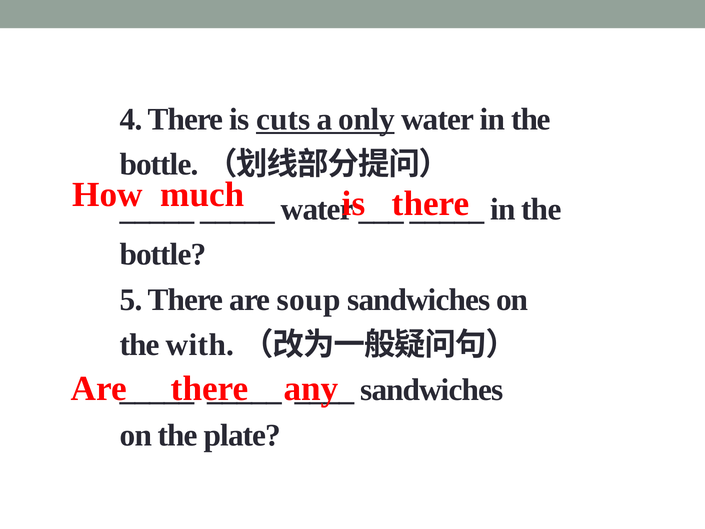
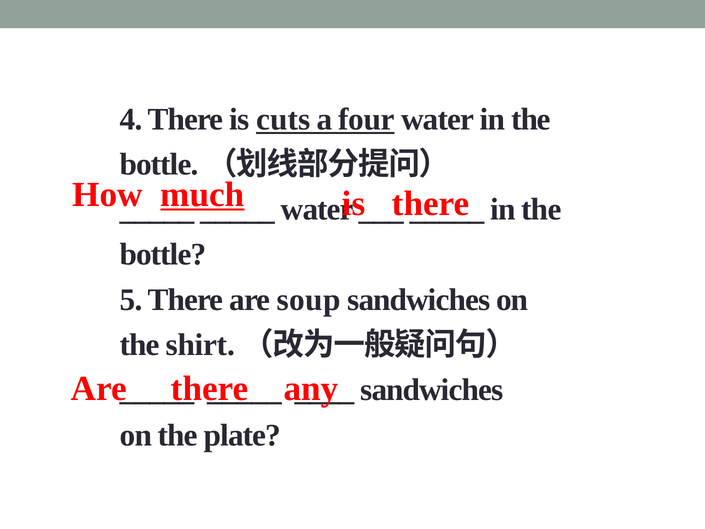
only: only -> four (367, 119)
much underline: none -> present (202, 194)
with: with -> shirt (200, 345)
